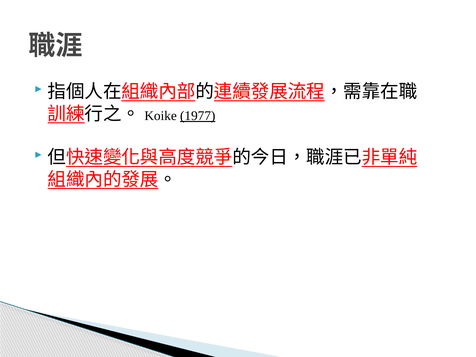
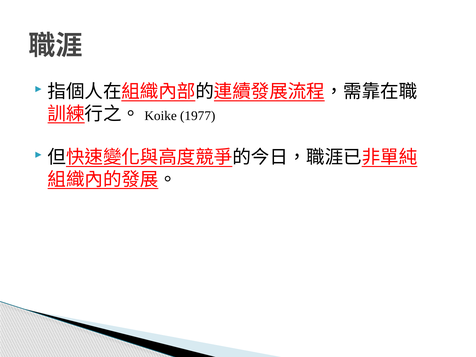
1977 underline: present -> none (198, 116)
